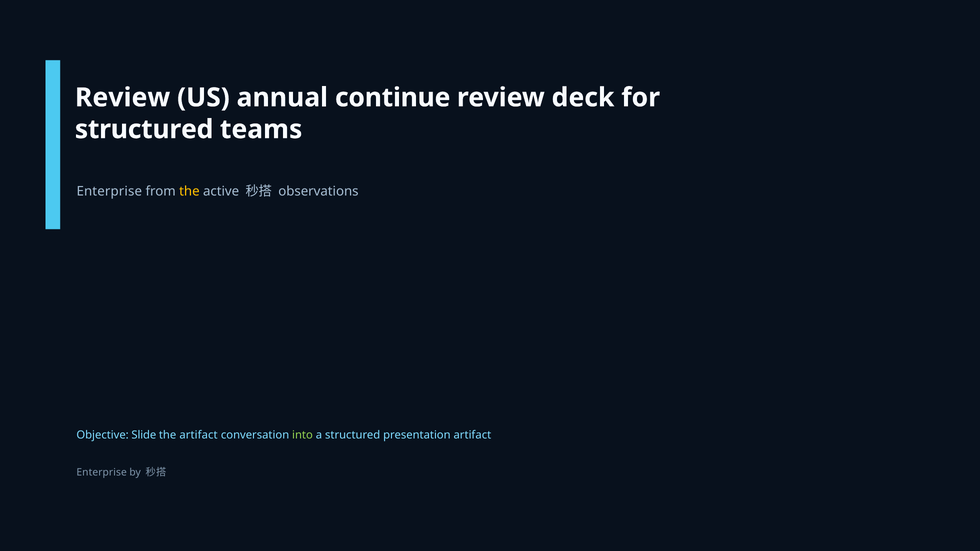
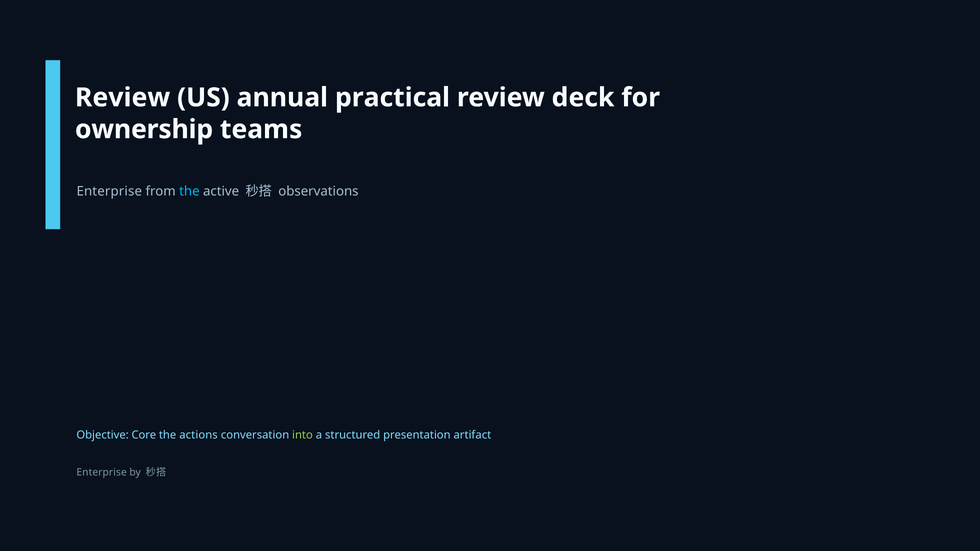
continue: continue -> practical (393, 98)
structured: structured -> ownership (144, 129)
the colour: yellow -> light blue (189, 191)
Slide: Slide -> Core (144, 435)
the artifact: artifact -> actions (199, 435)
